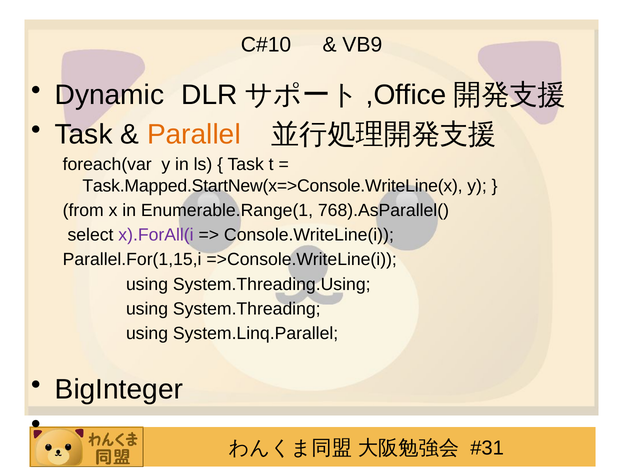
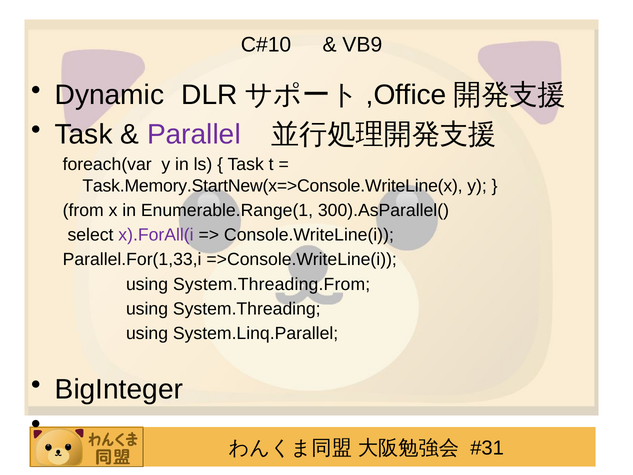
Parallel colour: orange -> purple (194, 134)
Task.Mapped.StartNew(x=>Console.WriteLine(x: Task.Mapped.StartNew(x=>Console.WriteLine(x -> Task.Memory.StartNew(x=>Console.WriteLine(x (273, 186)
768).AsParallel(: 768).AsParallel( -> 300).AsParallel( (383, 210)
Parallel.For(1,15,i: Parallel.For(1,15,i -> Parallel.For(1,33,i (132, 259)
System.Threading.Using: System.Threading.Using -> System.Threading.From (272, 284)
